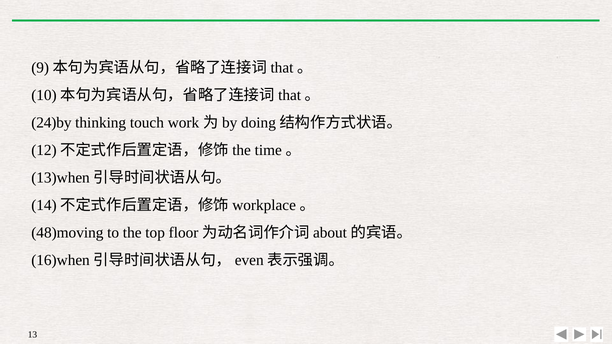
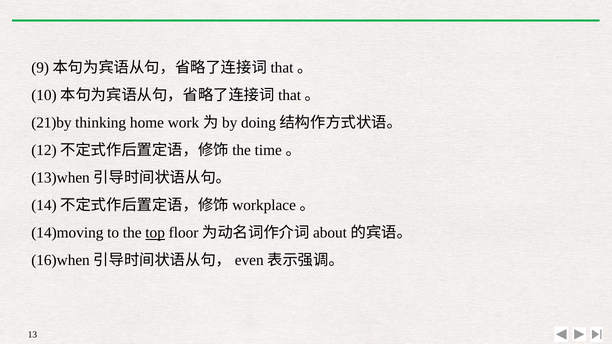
24)by: 24)by -> 21)by (51, 123)
touch: touch -> home (147, 123)
48)moving: 48)moving -> 14)moving (67, 233)
top underline: none -> present (155, 233)
